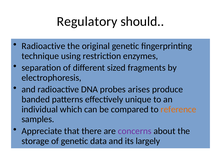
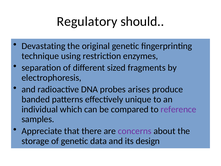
Radioactive: Radioactive -> Devastating (43, 46)
reference colour: orange -> purple (178, 109)
largely: largely -> design (148, 141)
